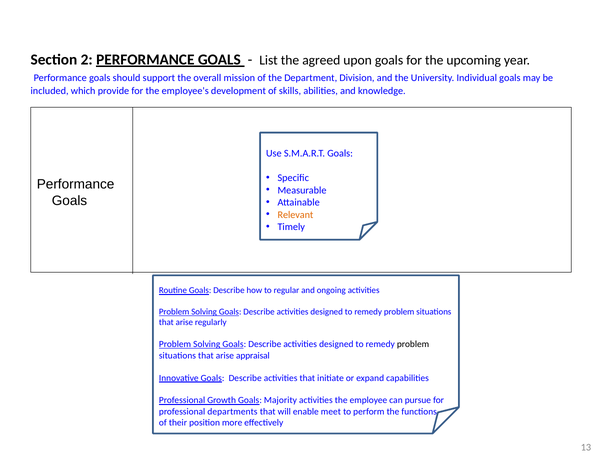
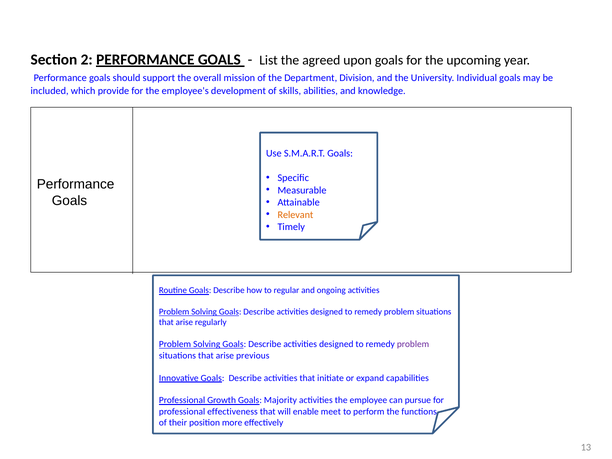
problem colour: black -> purple (413, 344)
appraisal: appraisal -> previous (253, 355)
departments: departments -> effectiveness (233, 412)
